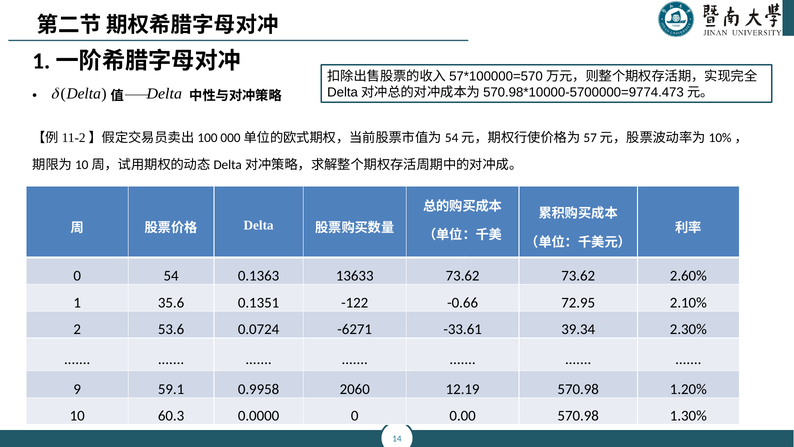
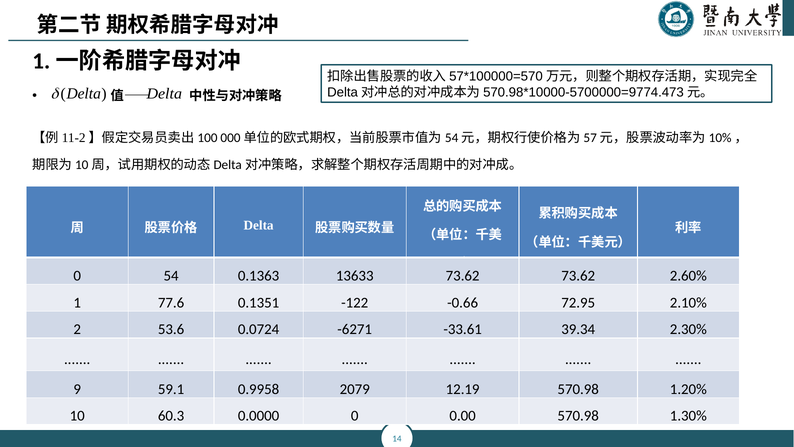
35.6: 35.6 -> 77.6 (171, 302)
2060: 2060 -> 2079 (355, 389)
